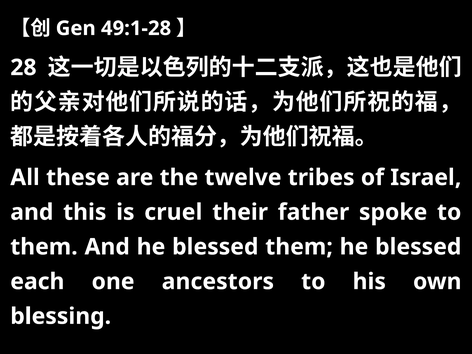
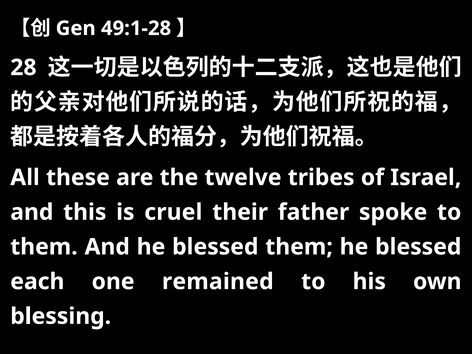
ancestors: ancestors -> remained (218, 282)
